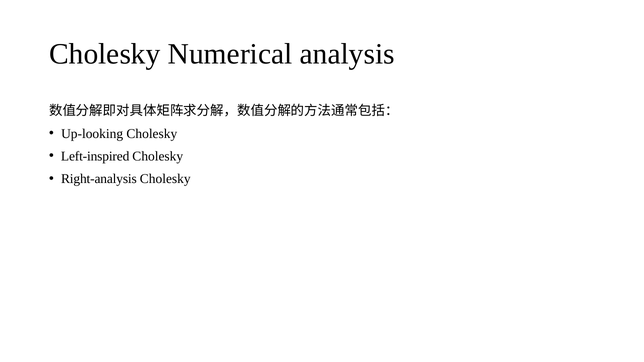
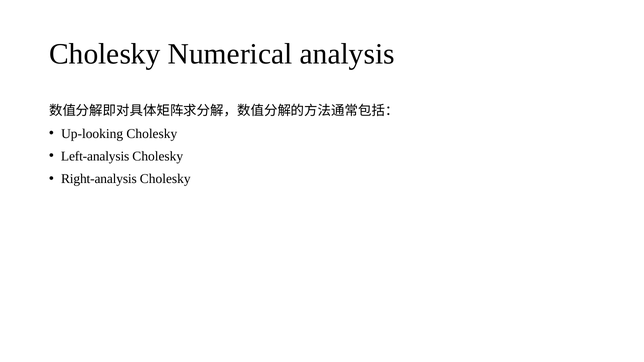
Left-inspired: Left-inspired -> Left-analysis (95, 156)
